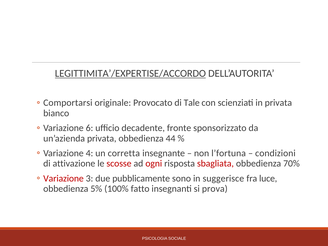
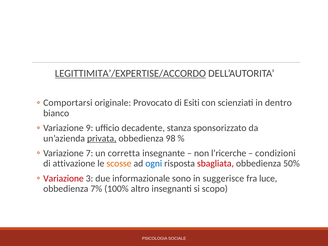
Tale: Tale -> Esiti (192, 103)
in privata: privata -> dentro (278, 103)
6: 6 -> 9 (90, 128)
fronte: fronte -> stanza (179, 128)
privata underline: none -> present (102, 138)
44: 44 -> 98 (171, 138)
4: 4 -> 7 (90, 153)
l’fortuna: l’fortuna -> l’ricerche (229, 153)
scosse colour: red -> orange (119, 164)
ogni colour: red -> blue (154, 164)
70%: 70% -> 50% (291, 164)
pubblicamente: pubblicamente -> informazionale (141, 178)
5%: 5% -> 7% (96, 189)
fatto: fatto -> altro (140, 189)
prova: prova -> scopo (215, 189)
